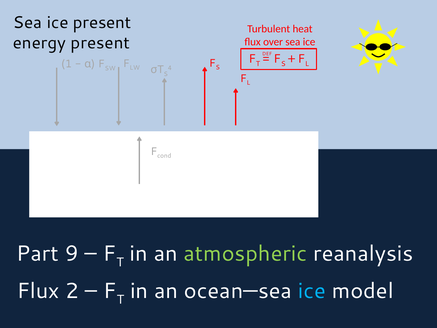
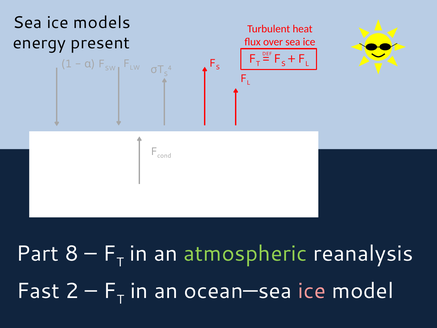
ice present: present -> models (102, 23)
9: 9 -> 8 (72, 253)
Flux: Flux -> Fast (38, 291)
ice colour: light blue -> pink (312, 291)
